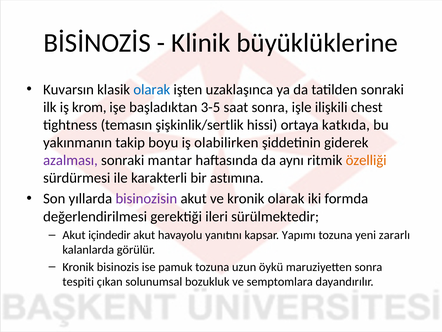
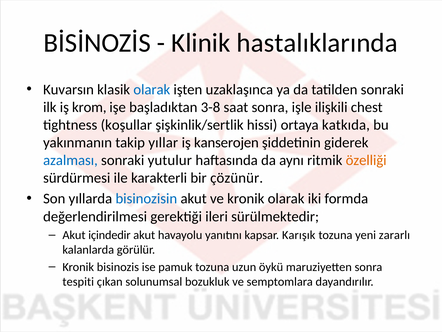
büyüklüklerine: büyüklüklerine -> hastalıklarında (317, 43)
3-5: 3-5 -> 3-8 (211, 107)
temasın: temasın -> koşullar (126, 125)
boyu: boyu -> yıllar (163, 142)
olabilirken: olabilirken -> kanserojen (226, 142)
azalması colour: purple -> blue (70, 160)
mantar: mantar -> yutulur (170, 160)
astımına: astımına -> çözünür (237, 178)
bisinozisin colour: purple -> blue (146, 198)
Yapımı: Yapımı -> Karışık (299, 235)
